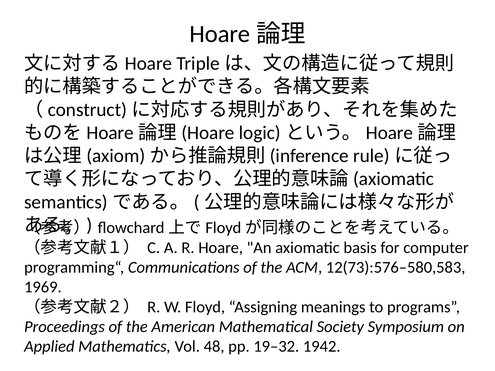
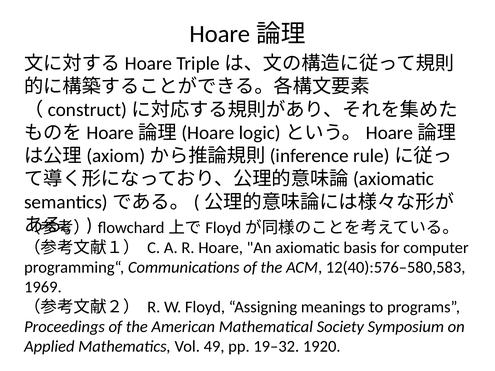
12(73):576–580,583: 12(73):576–580,583 -> 12(40):576–580,583 (396, 268)
48: 48 -> 49 (214, 347)
1942: 1942 -> 1920 (322, 347)
